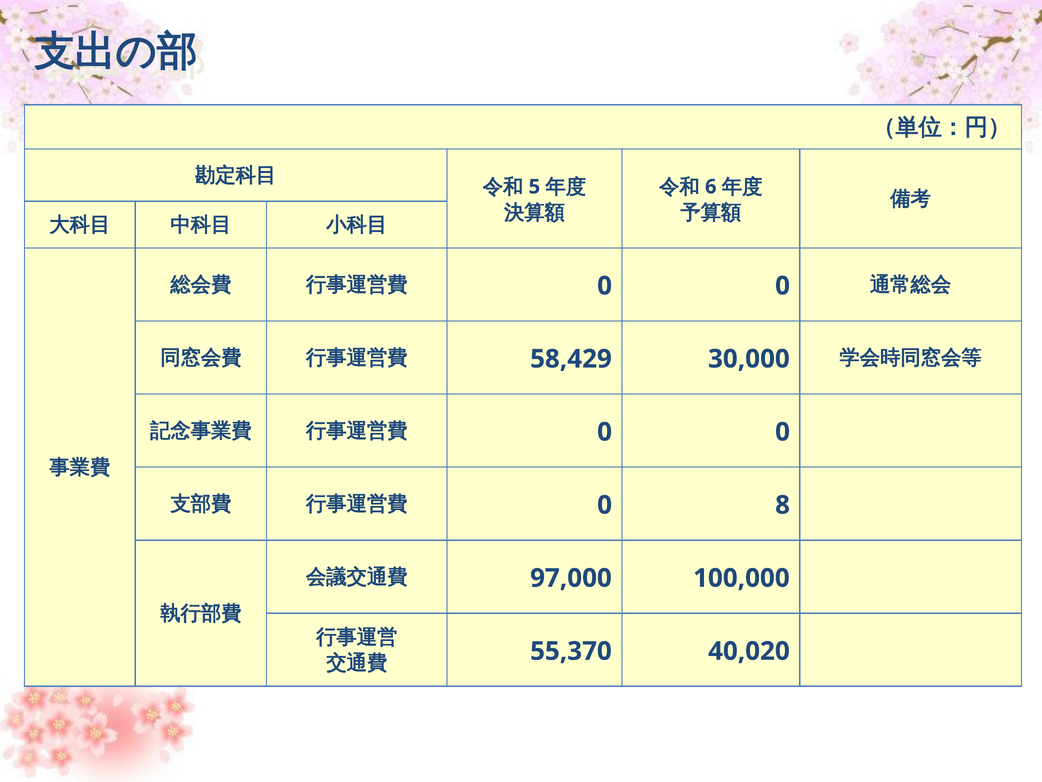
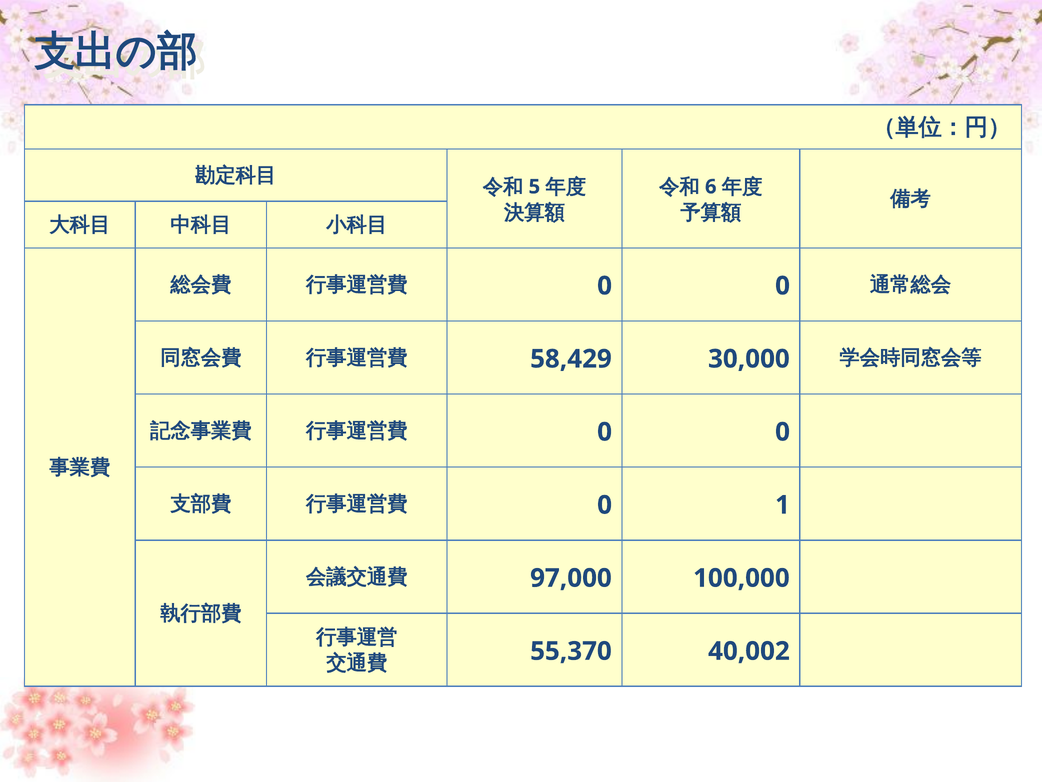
8: 8 -> 1 (783, 505)
40,020: 40,020 -> 40,002 (749, 651)
